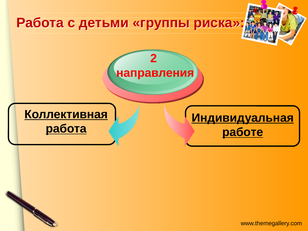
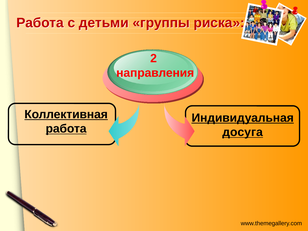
работе: работе -> досуга (243, 132)
